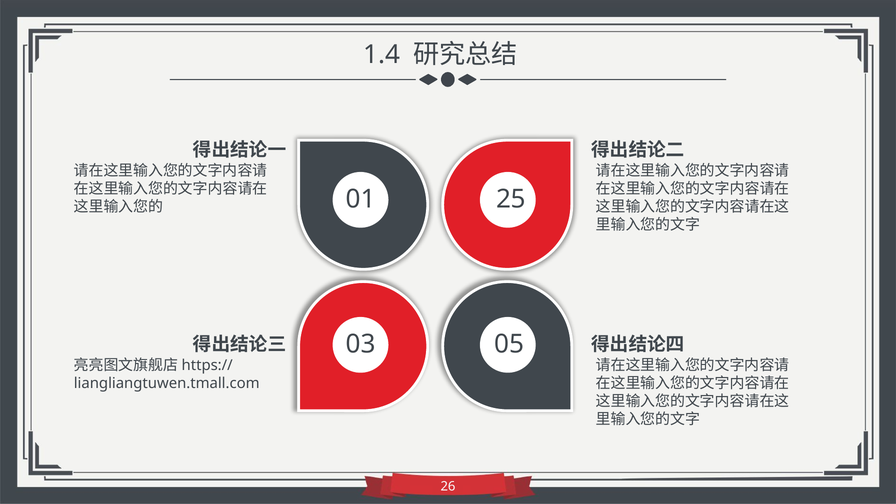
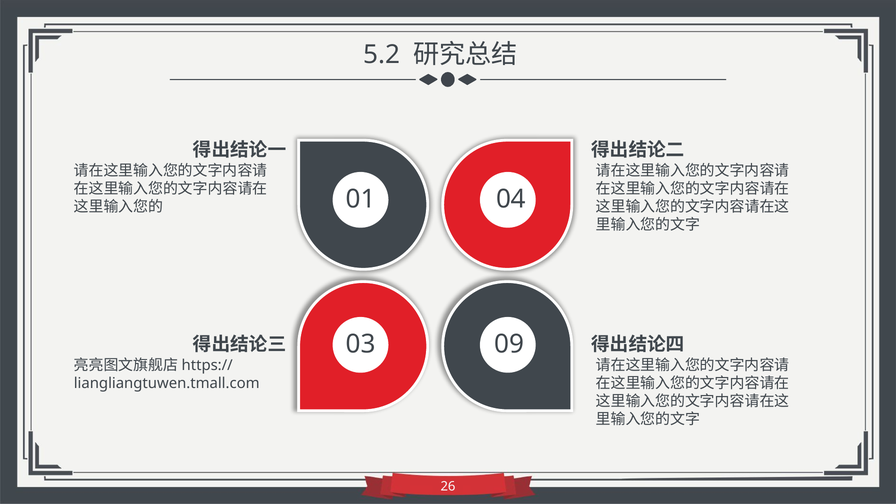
1.4: 1.4 -> 5.2 (382, 55)
25: 25 -> 04 (511, 199)
05: 05 -> 09 (509, 344)
